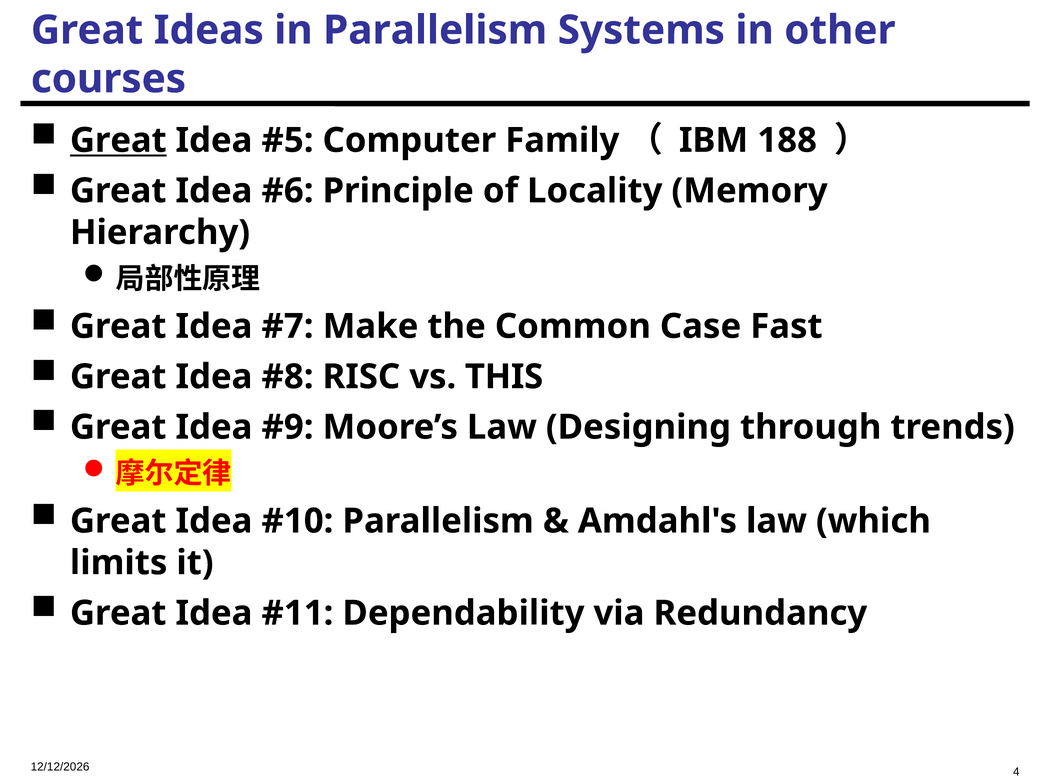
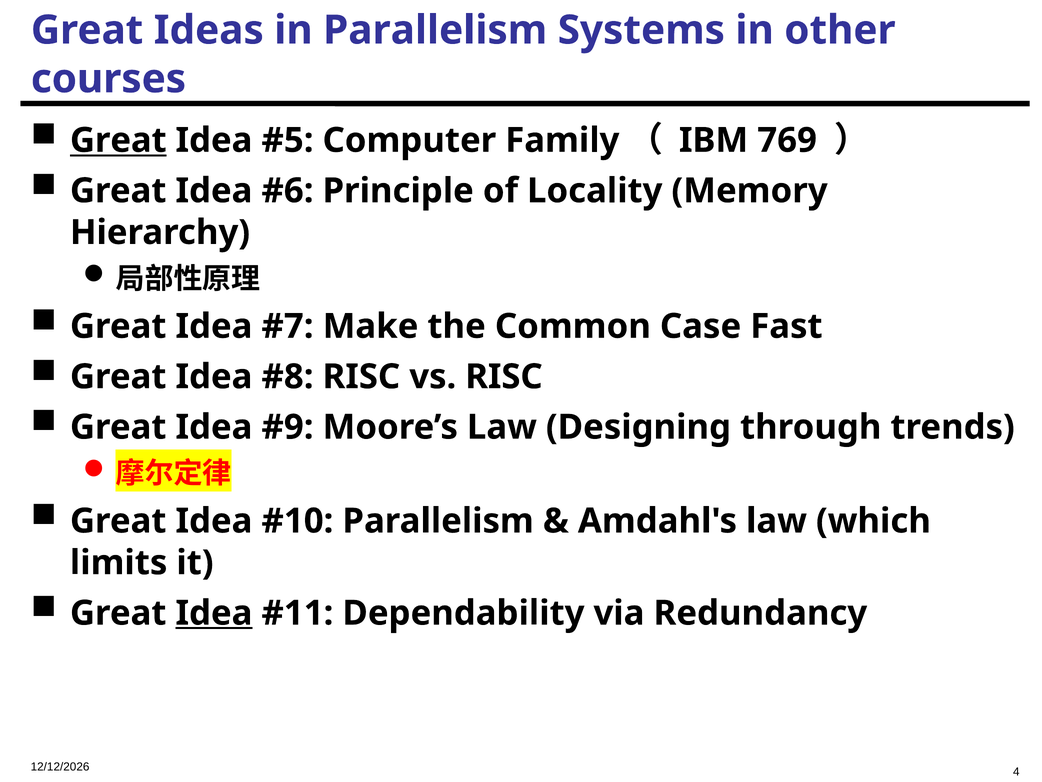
188: 188 -> 769 (787, 140)
vs THIS: THIS -> RISC (504, 377)
Idea underline: none -> present (214, 613)
